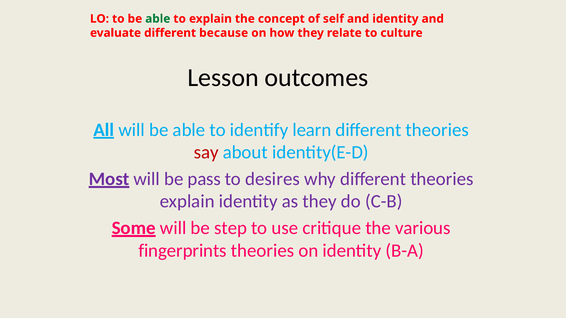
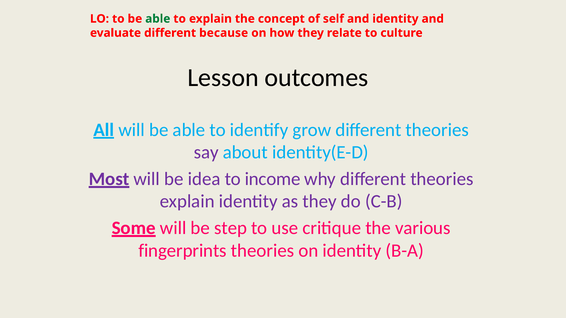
learn: learn -> grow (312, 130)
say colour: red -> purple (206, 153)
pass: pass -> idea (204, 179)
desires: desires -> income (273, 179)
